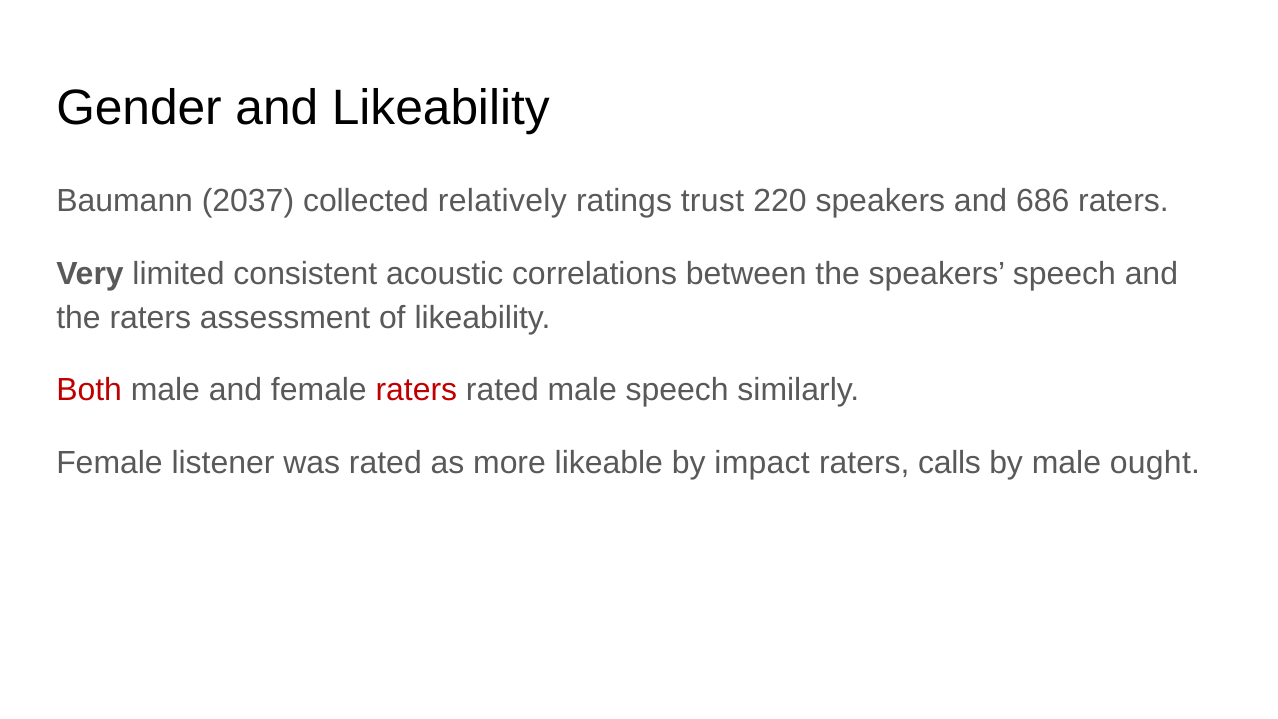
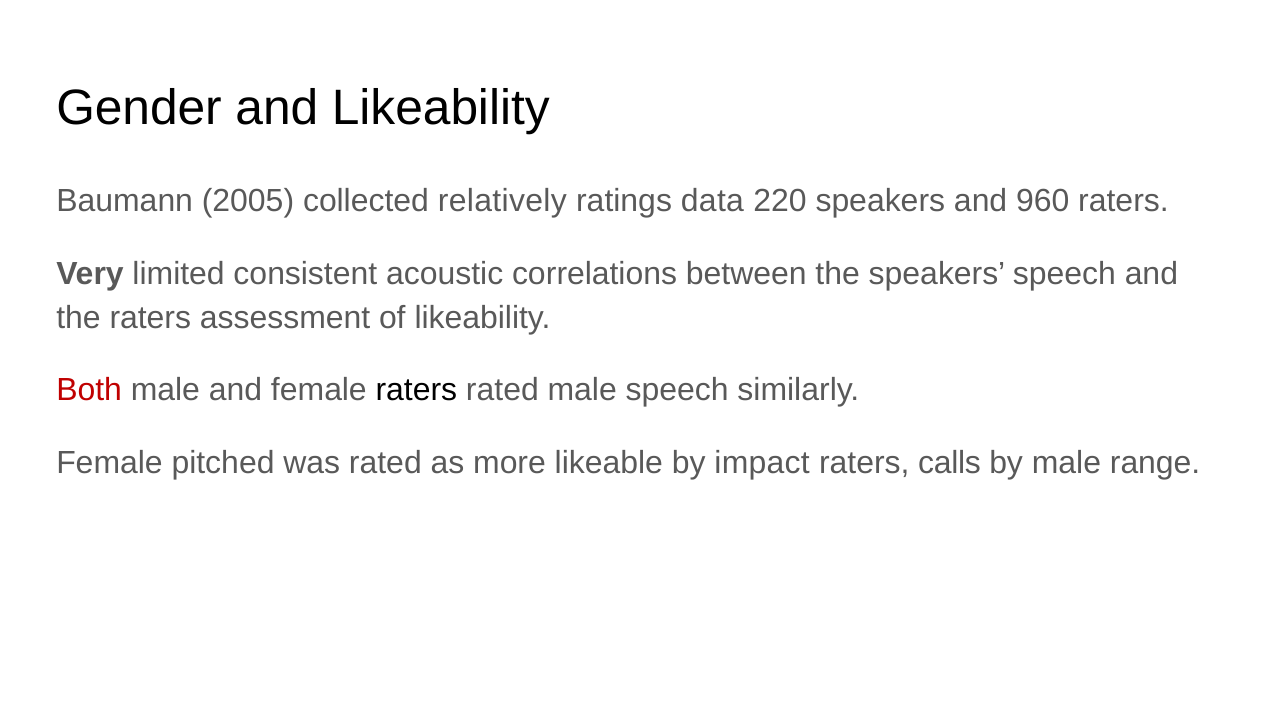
2037: 2037 -> 2005 (248, 201)
trust: trust -> data (712, 201)
686: 686 -> 960 (1043, 201)
raters colour: red -> black (416, 390)
listener: listener -> pitched (223, 462)
ought: ought -> range (1155, 462)
